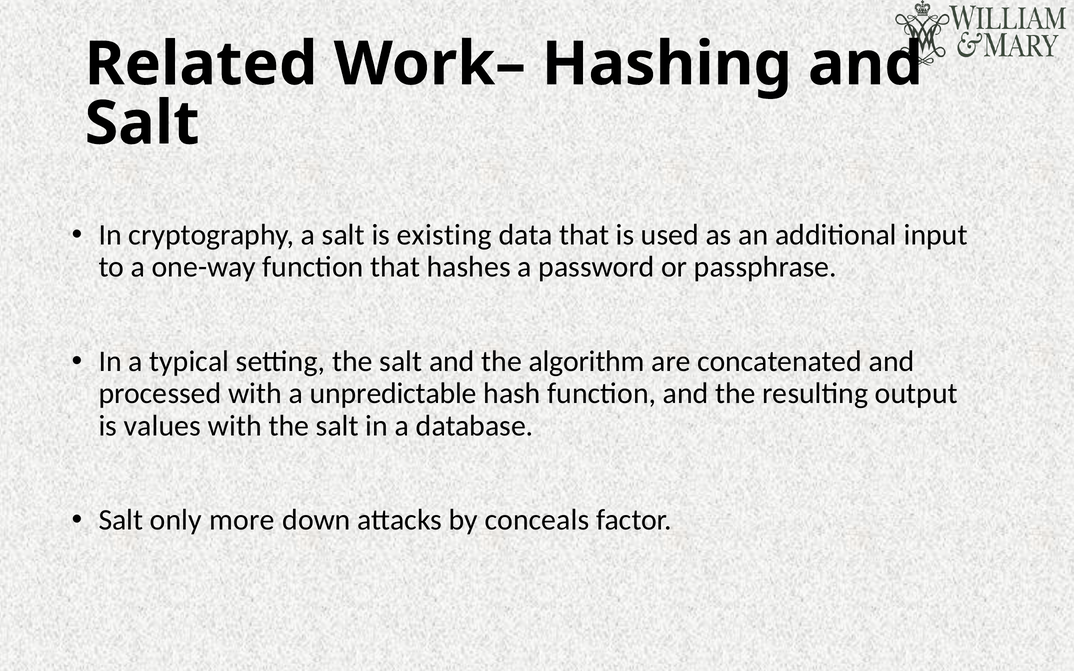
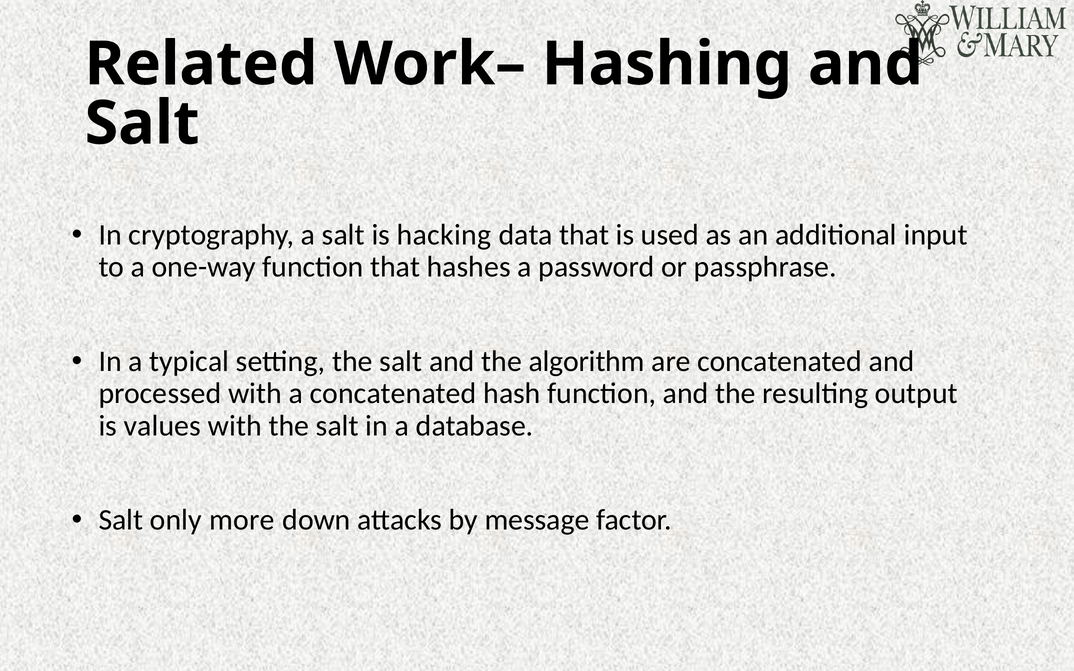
existing: existing -> hacking (444, 235)
a unpredictable: unpredictable -> concatenated (393, 394)
conceals: conceals -> message (537, 520)
